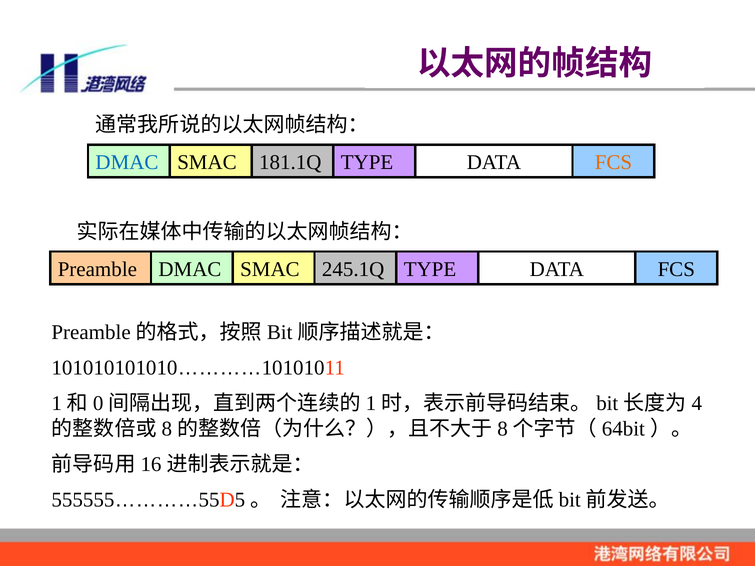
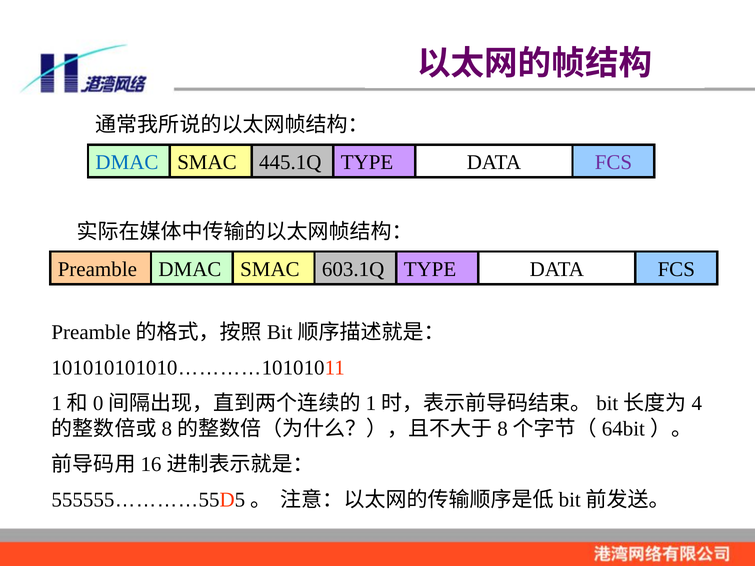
181.1Q: 181.1Q -> 445.1Q (290, 162)
FCS colour: orange -> purple (613, 162)
245.1Q: 245.1Q -> 603.1Q (353, 269)
